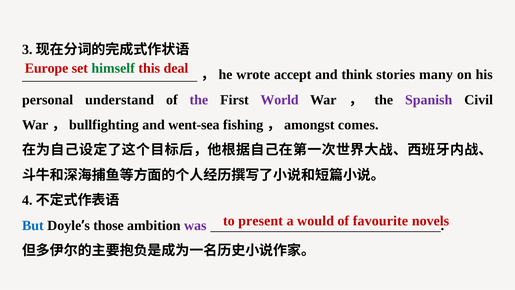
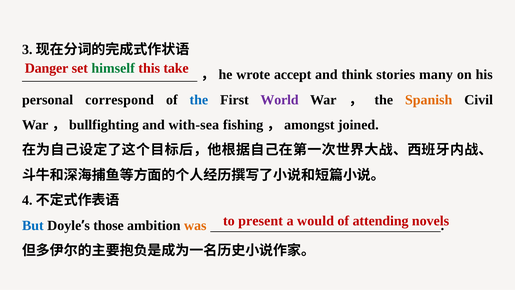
Europe: Europe -> Danger (47, 68)
deal: deal -> take (176, 68)
understand: understand -> correspond (120, 100)
the colour: purple -> blue (199, 100)
Spanish colour: purple -> orange (429, 100)
went-sea: went-sea -> with-sea (194, 125)
comes: comes -> joined (358, 125)
favourite: favourite -> attending (381, 221)
was colour: purple -> orange (195, 225)
